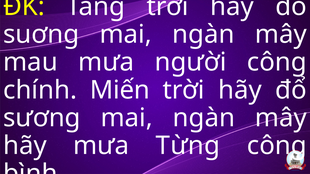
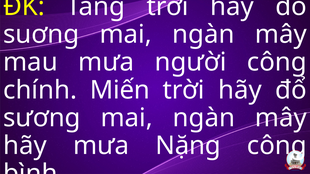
Từng: Từng -> Nặng (188, 146)
